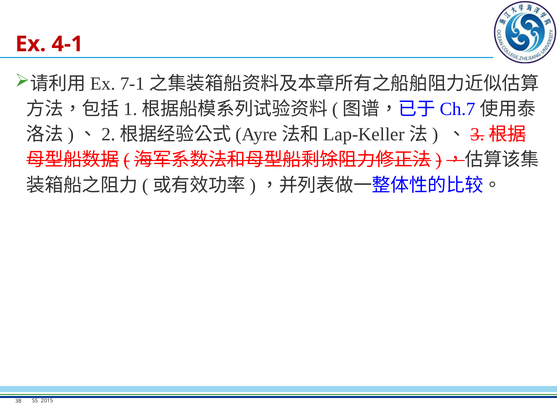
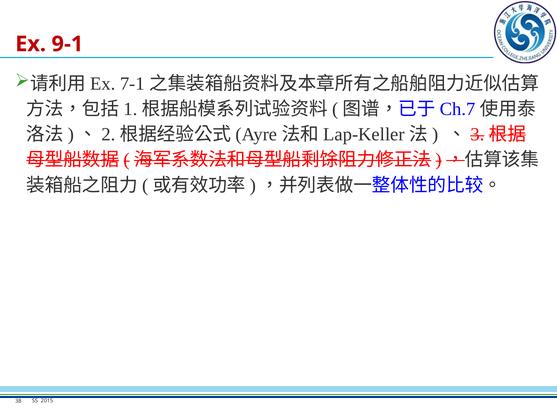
4-1: 4-1 -> 9-1 (67, 44)
